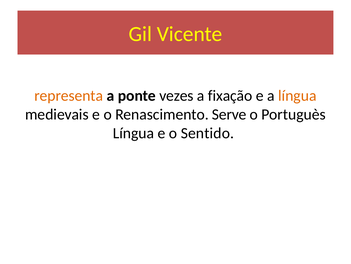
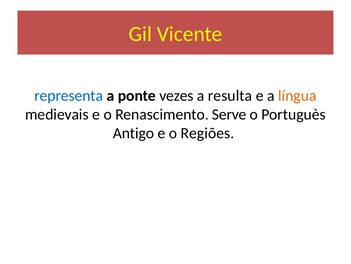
representa colour: orange -> blue (69, 95)
fixação: fixação -> resulta (230, 95)
Língua: Língua -> Antigo (134, 133)
Sentido: Sentido -> Regiões (207, 133)
